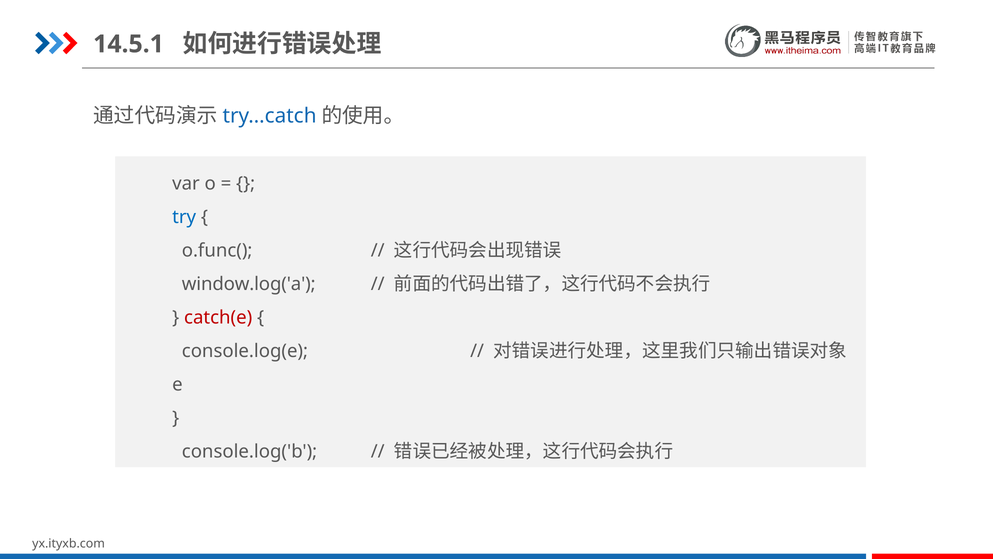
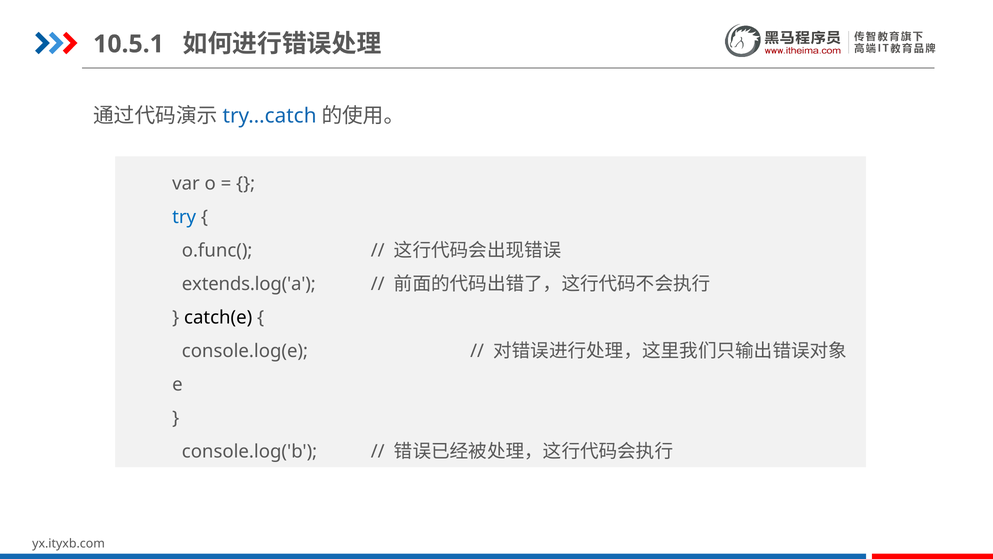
14.5.1: 14.5.1 -> 10.5.1 (129, 44)
window.log('a: window.log('a -> extends.log('a (249, 284)
catch(e colour: red -> black (218, 318)
